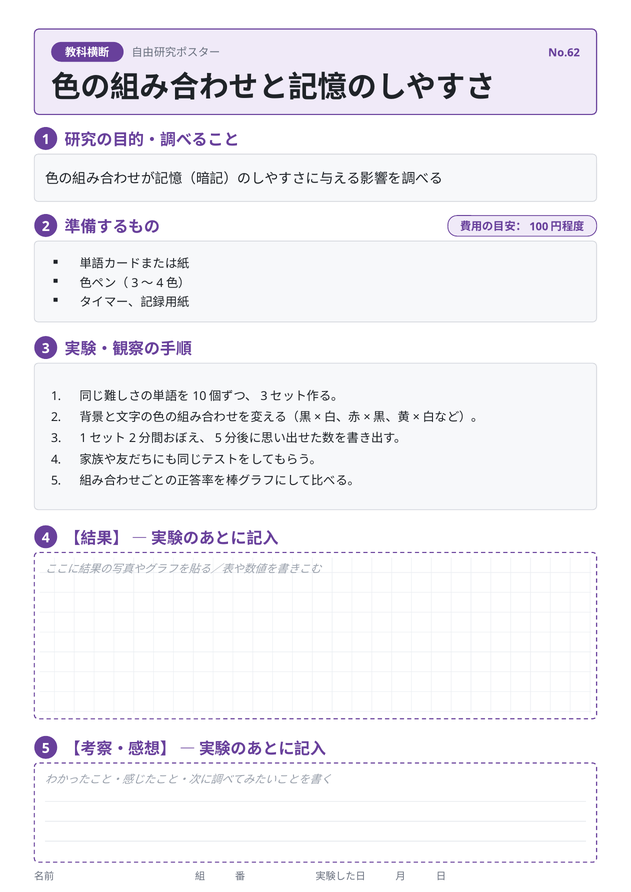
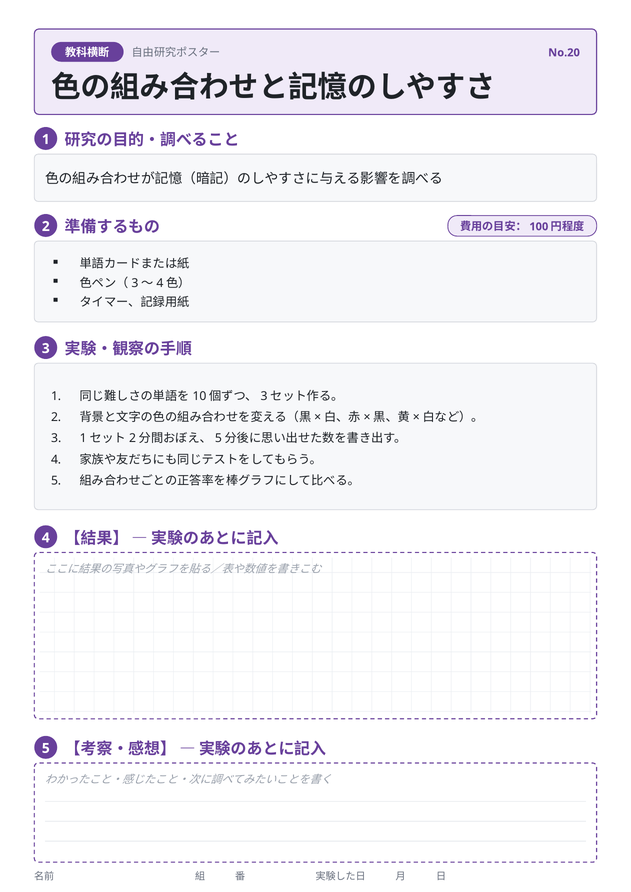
No.62: No.62 -> No.20 (564, 53)
